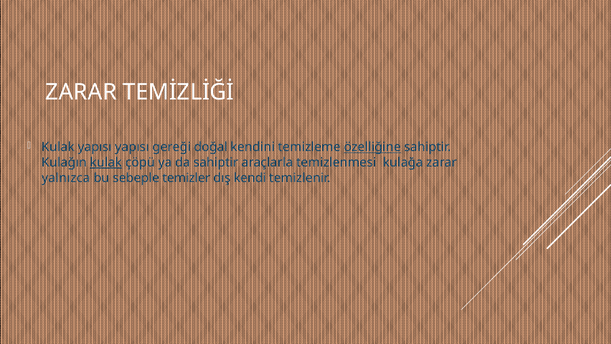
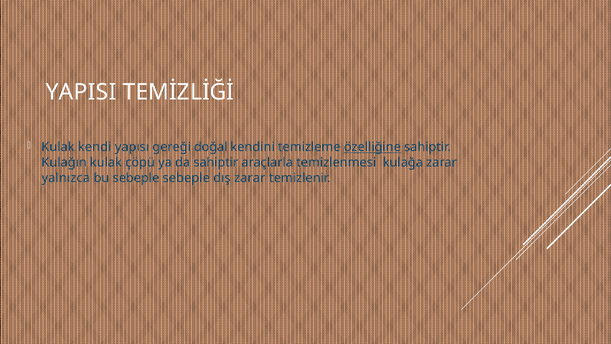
ZARAR: ZARAR -> YAPISI (81, 92)
Kulak yapısı: yapısı -> kendi (95, 147)
kulak underline: present -> none (106, 162)
sebeple temizler: temizler -> sebeple (186, 178)
dış kendi: kendi -> zarar (250, 178)
